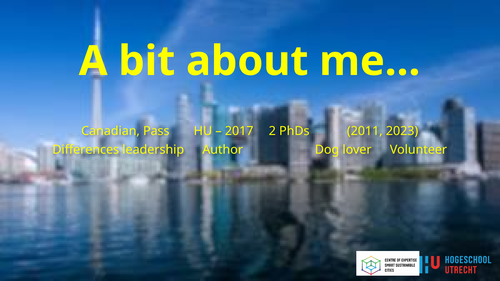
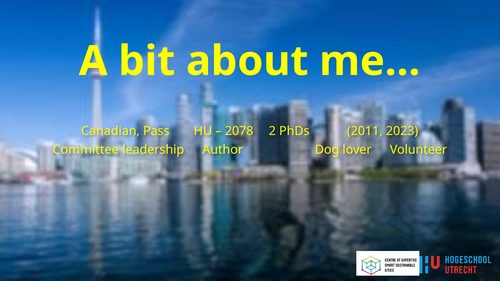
2017: 2017 -> 2078 (239, 131)
Differences: Differences -> Committee (86, 150)
